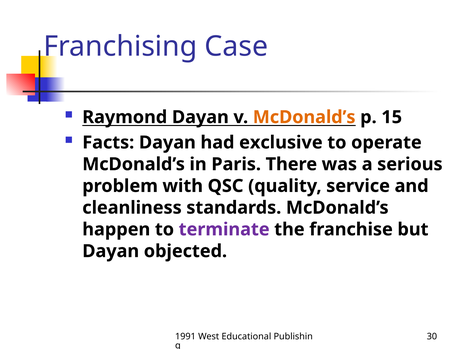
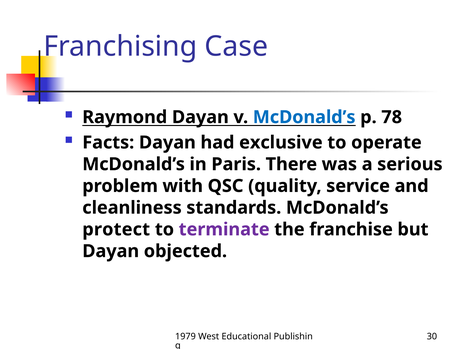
McDonald’s colour: orange -> blue (304, 117)
15: 15 -> 78 (392, 117)
happen: happen -> protect (116, 229)
1991: 1991 -> 1979 (185, 336)
